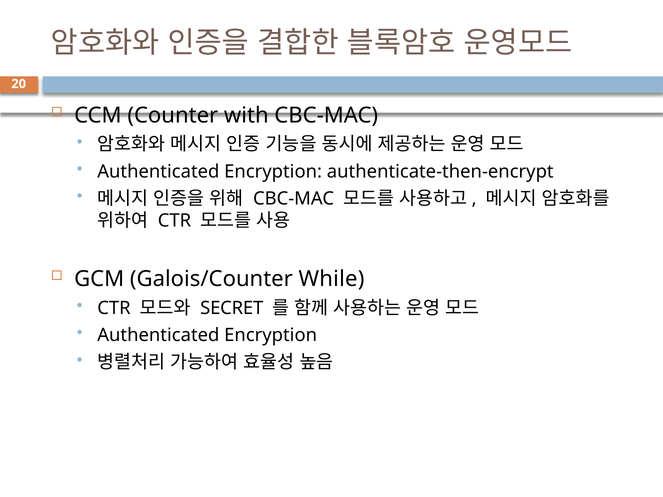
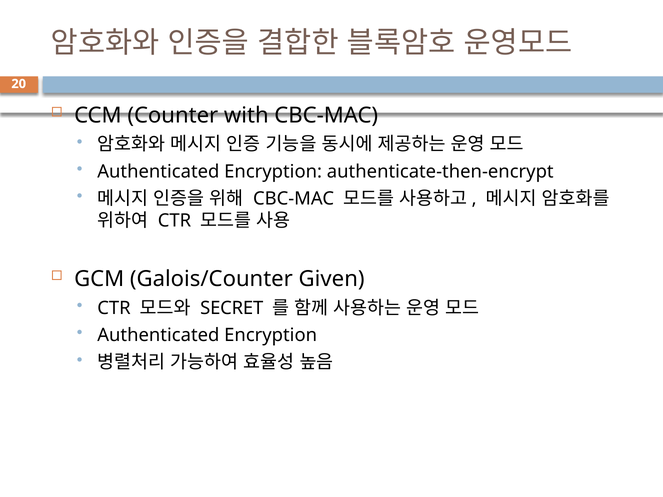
While: While -> Given (332, 279)
